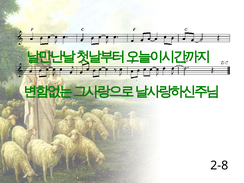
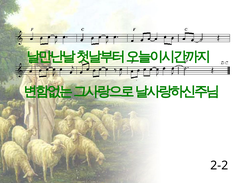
2-8: 2-8 -> 2-2 (219, 165)
